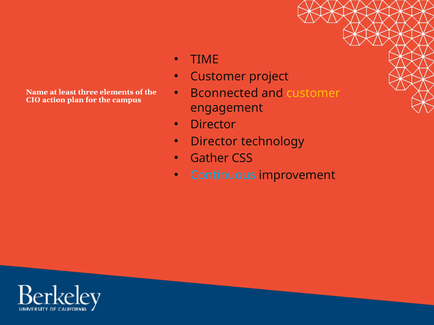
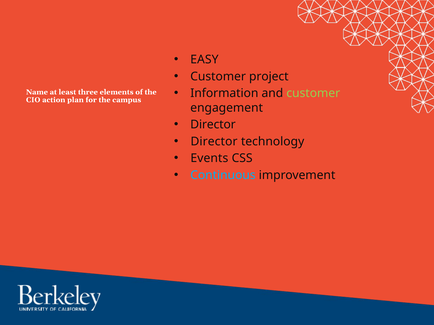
TIME: TIME -> EASY (204, 60)
Bconnected: Bconnected -> Information (224, 93)
customer colour: yellow -> light green (313, 93)
Gather: Gather -> Events (209, 159)
